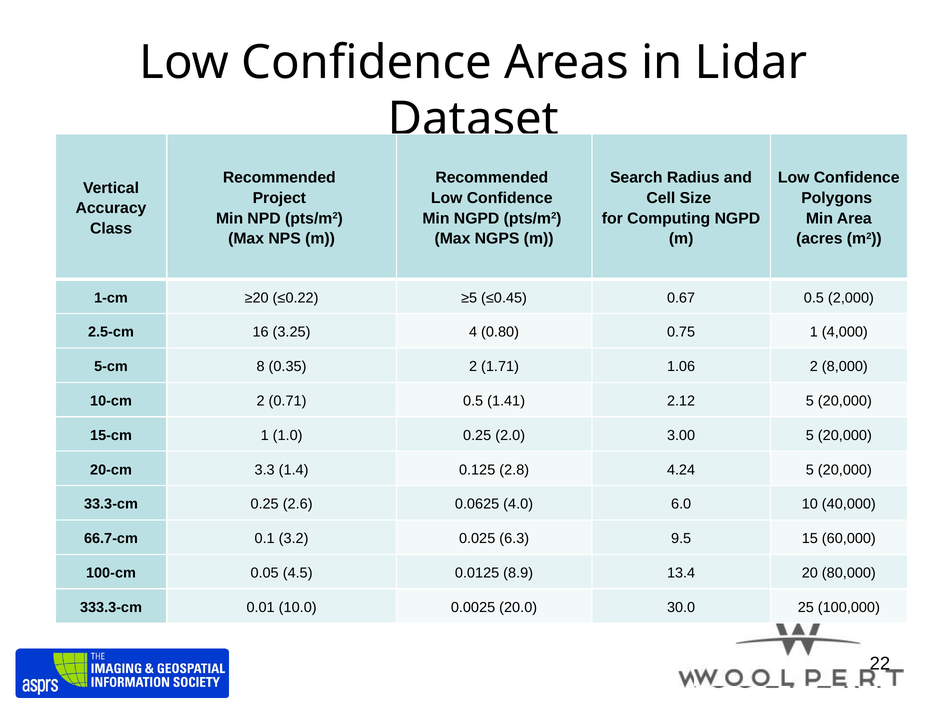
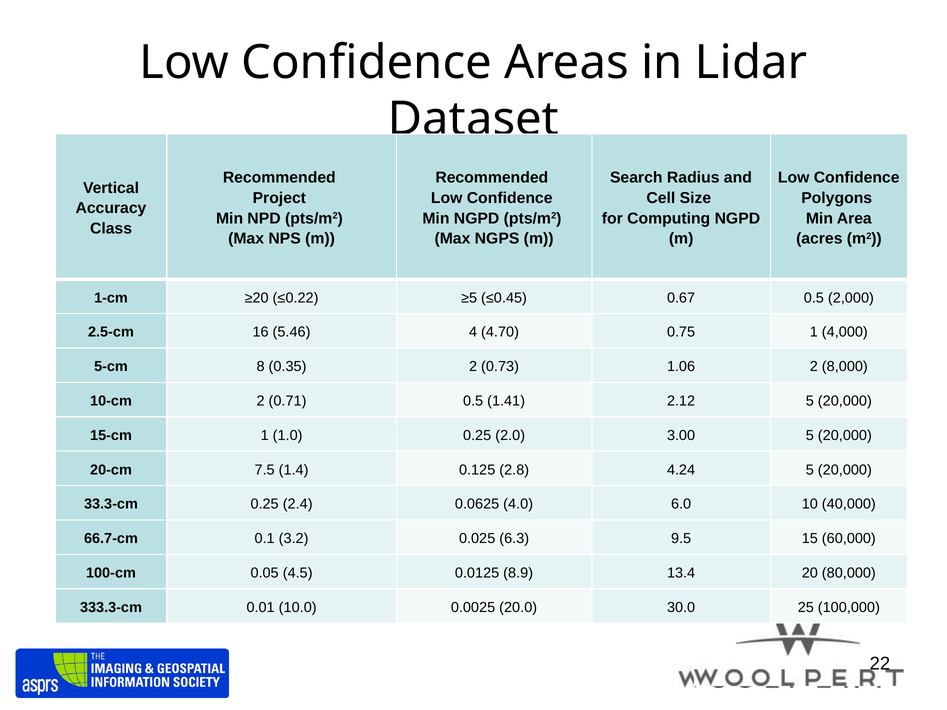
3.25: 3.25 -> 5.46 (292, 332)
0.80: 0.80 -> 4.70 (500, 332)
1.71: 1.71 -> 0.73 (500, 367)
3.3: 3.3 -> 7.5 (265, 470)
2.6: 2.6 -> 2.4 (298, 504)
